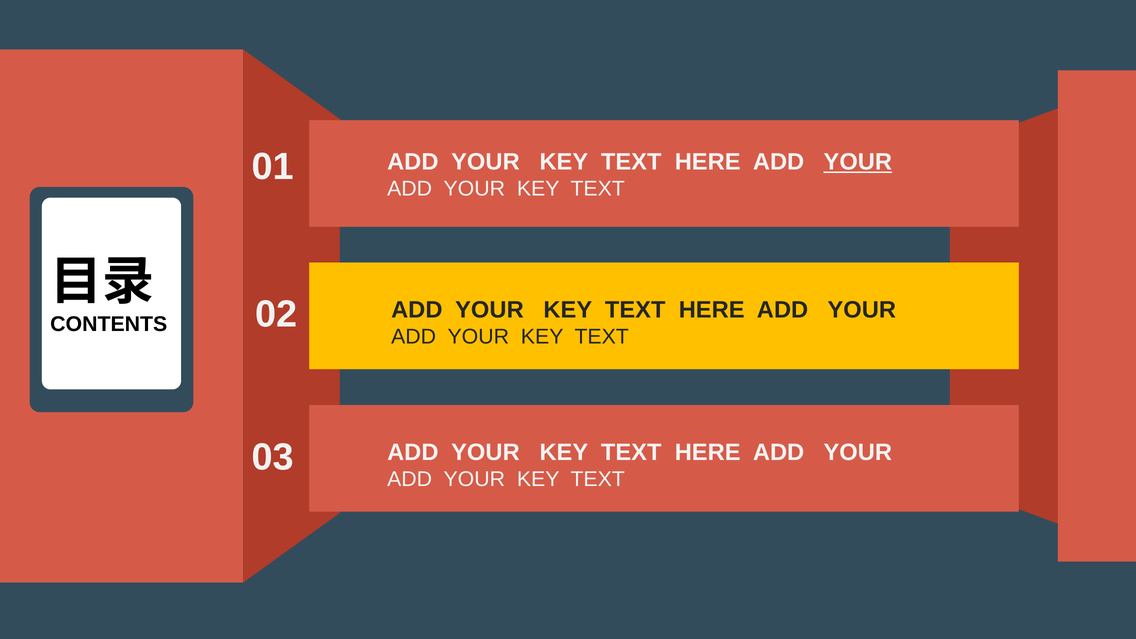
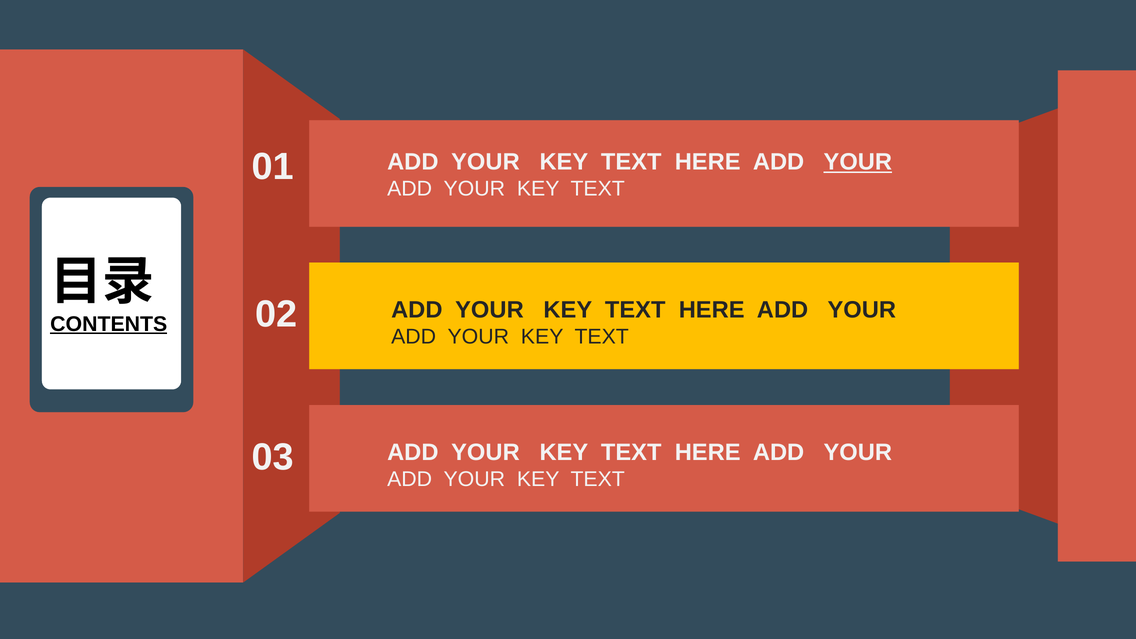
CONTENTS underline: none -> present (109, 324)
